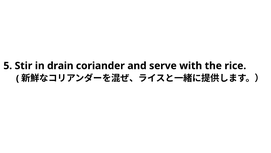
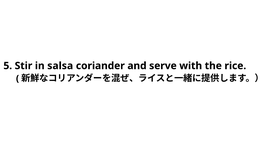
drain: drain -> salsa (60, 66)
